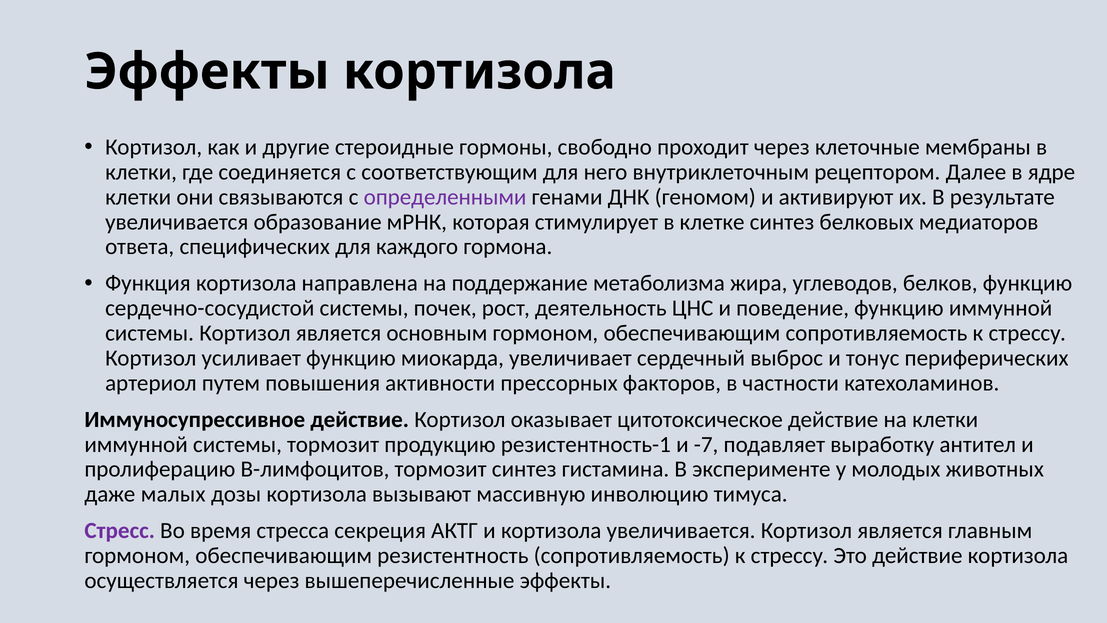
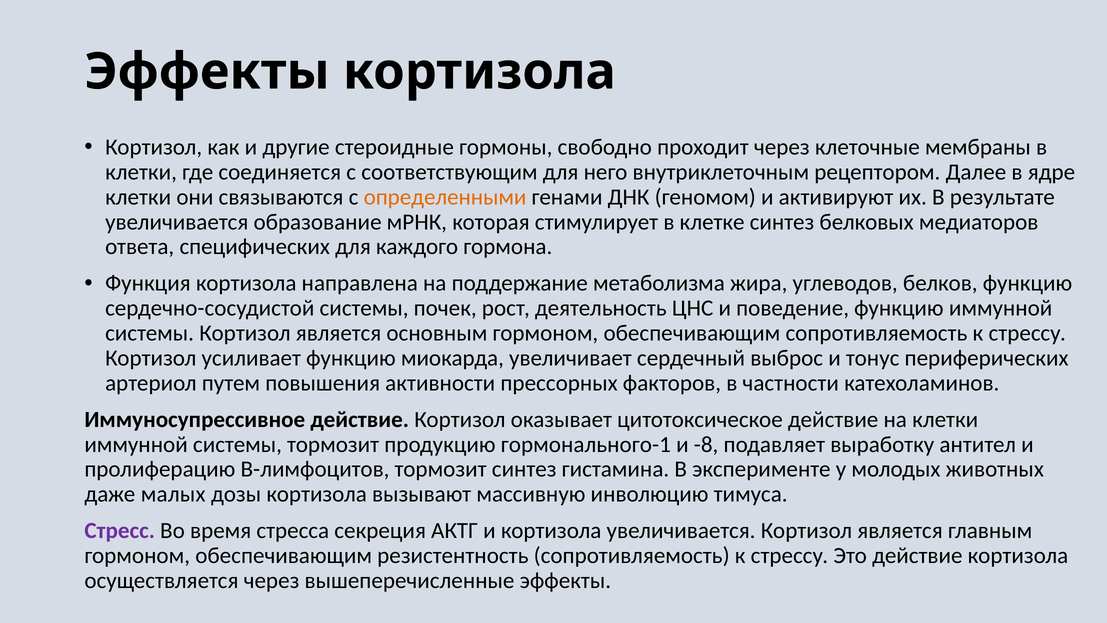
определенными colour: purple -> orange (445, 197)
резистентность-1: резистентность-1 -> гормонального-1 (586, 444)
-7: -7 -> -8 (706, 444)
